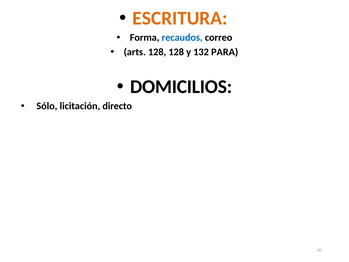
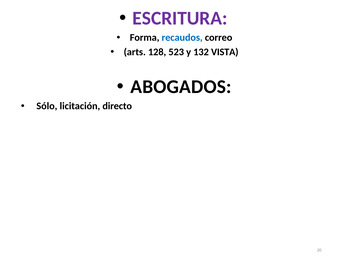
ESCRITURA colour: orange -> purple (180, 18)
128 128: 128 -> 523 (176, 52)
PARA: PARA -> VISTA (225, 52)
DOMICILIOS: DOMICILIOS -> ABOGADOS (181, 87)
